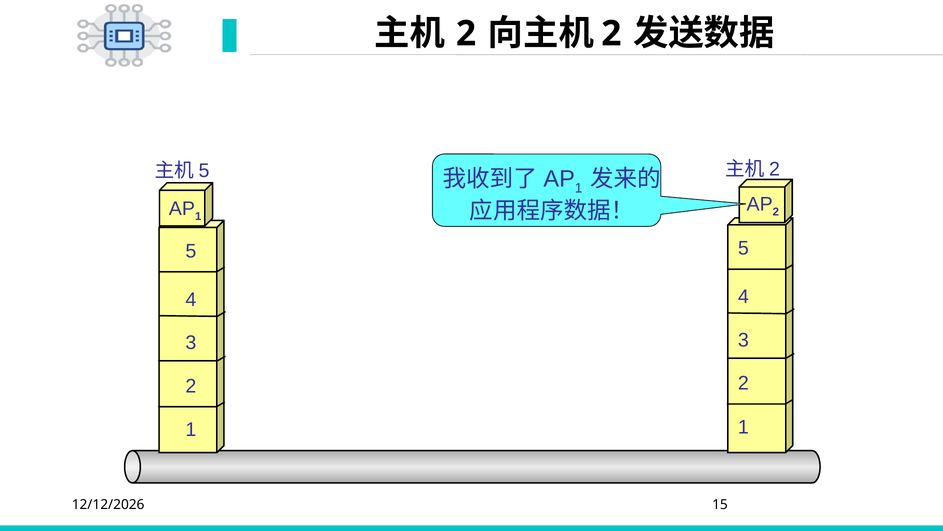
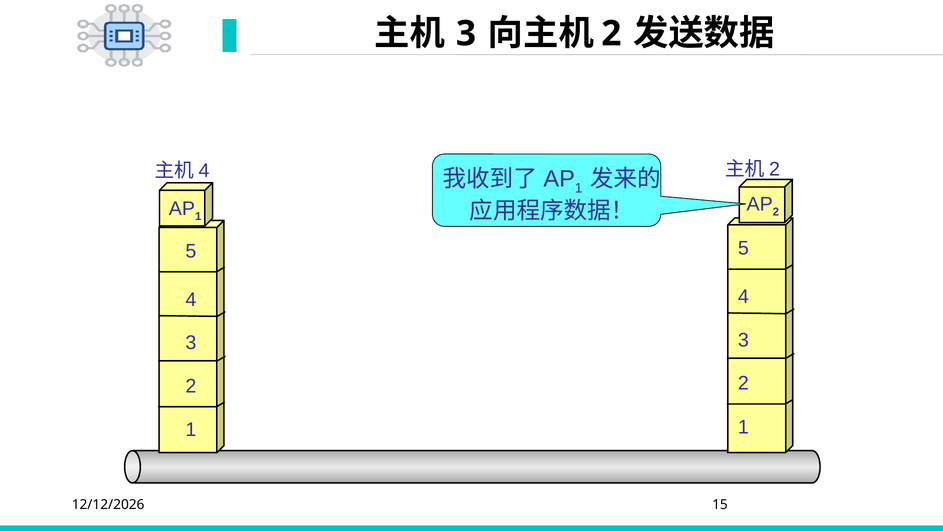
2: 2 -> 3 (466, 34)
5: 5 -> 4 (204, 170)
